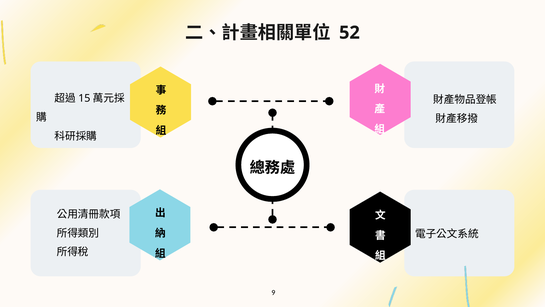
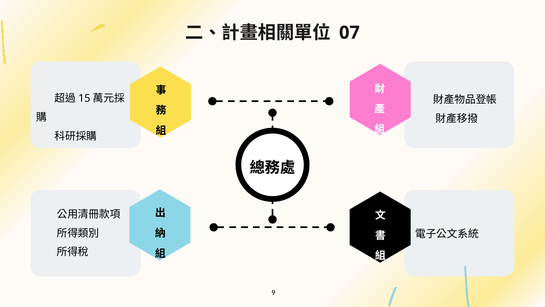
52: 52 -> 07 (349, 33)
